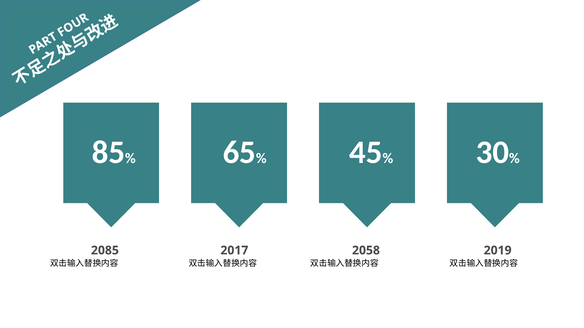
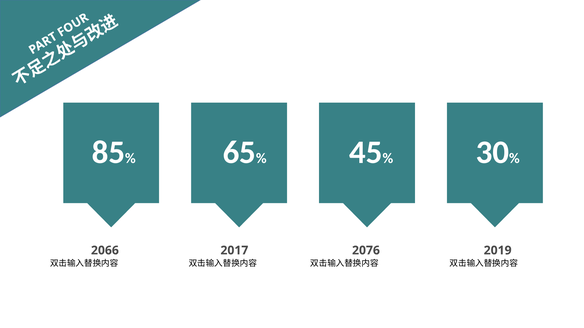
2085: 2085 -> 2066 (105, 251)
2058: 2058 -> 2076 (366, 251)
